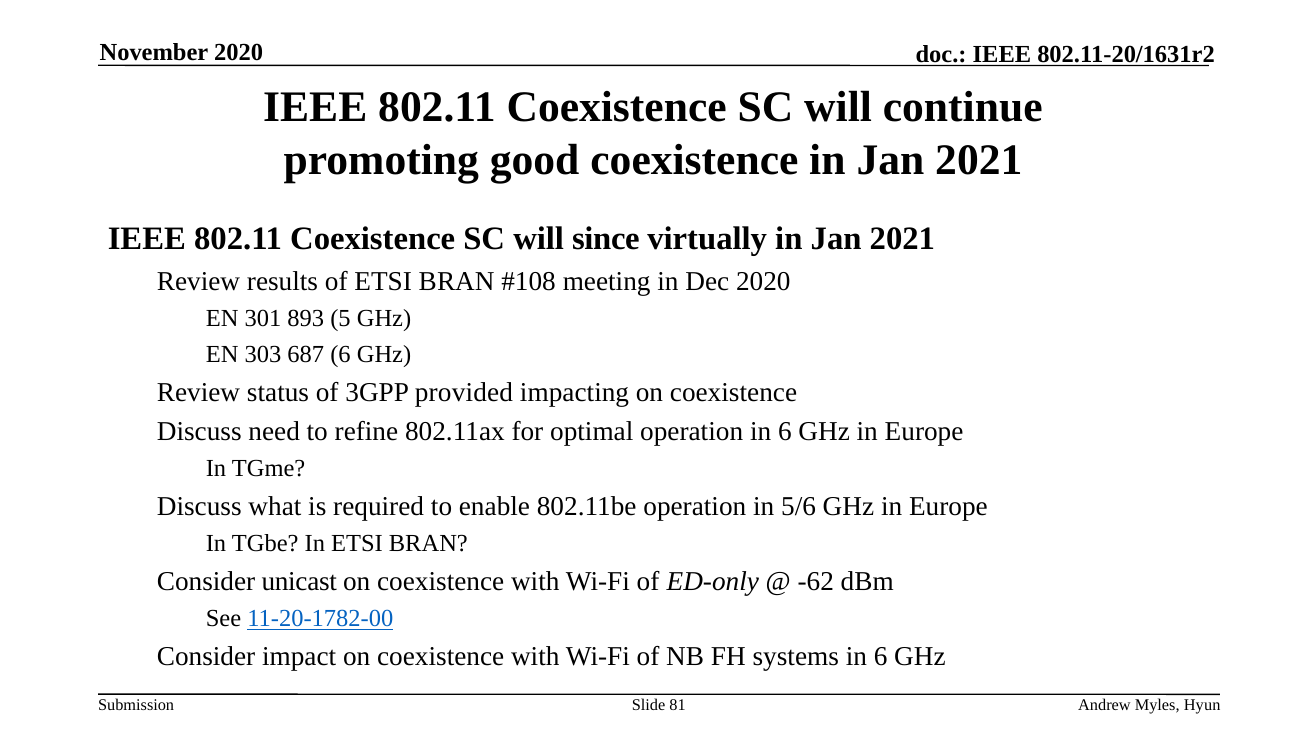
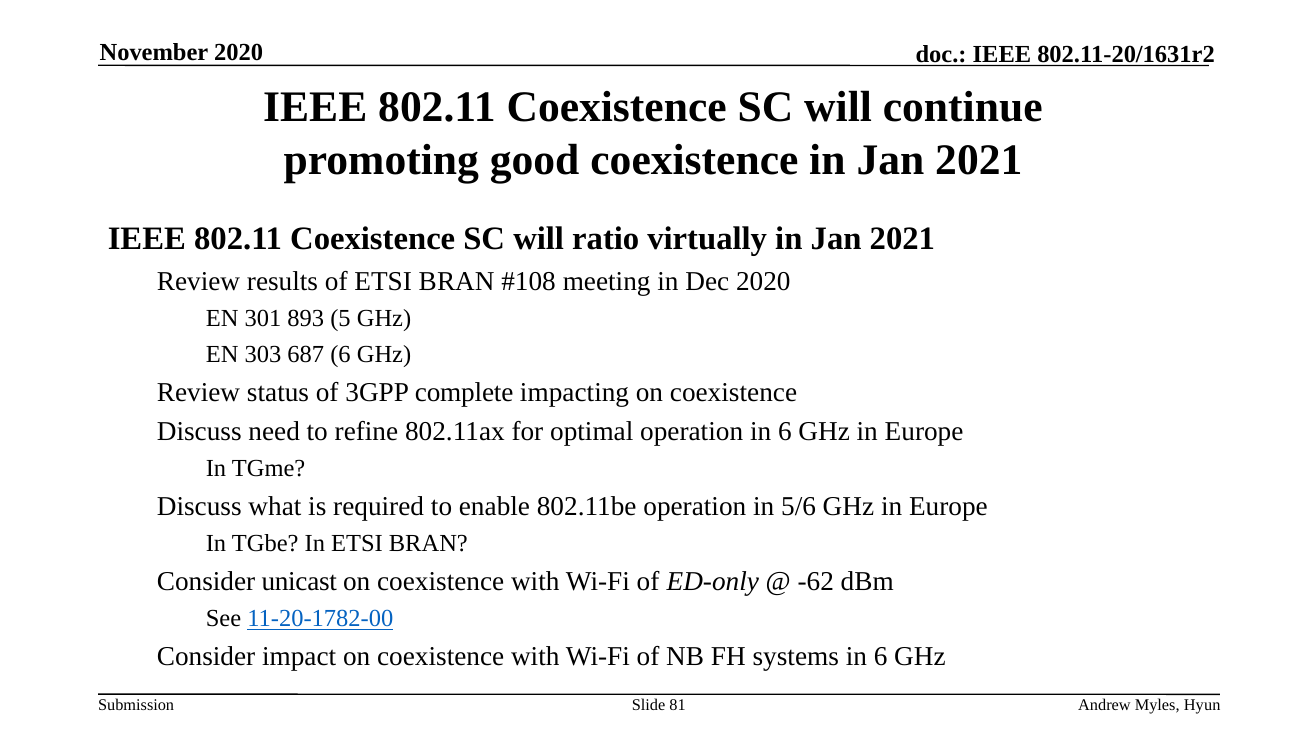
since: since -> ratio (606, 239)
provided: provided -> complete (464, 392)
